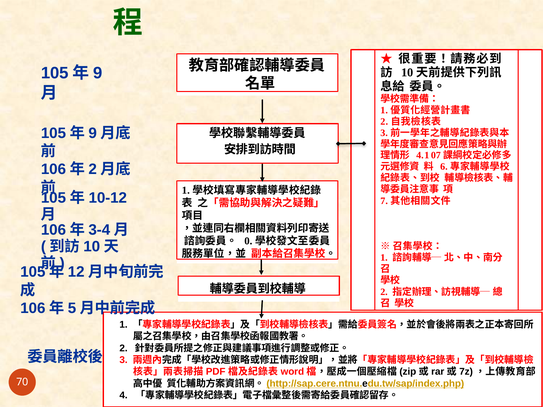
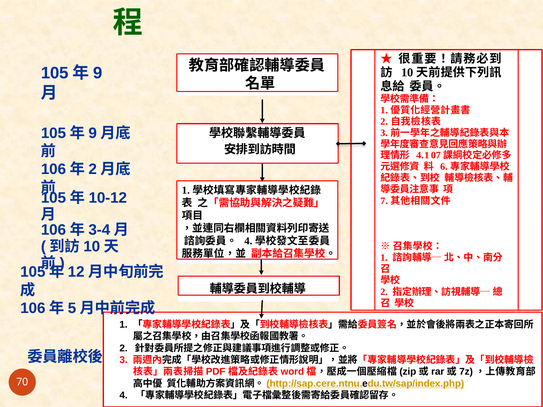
0: 0 -> 4 (248, 241)
